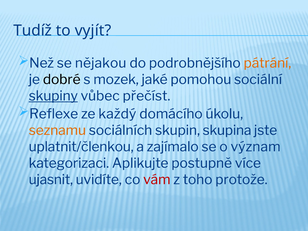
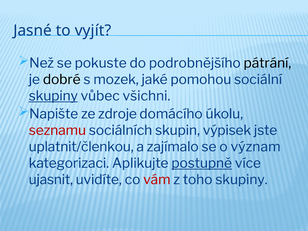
Tudíž: Tudíž -> Jasné (33, 31)
nějakou: nějakou -> pokuste (101, 63)
pátrání colour: orange -> black (267, 63)
přečíst: přečíst -> všichni (146, 96)
Reflexe: Reflexe -> Napište (54, 114)
každý: každý -> zdroje (117, 114)
seznamu colour: orange -> red (57, 130)
skupina: skupina -> výpisek (227, 130)
postupně underline: none -> present (202, 163)
toho protože: protože -> skupiny (241, 180)
